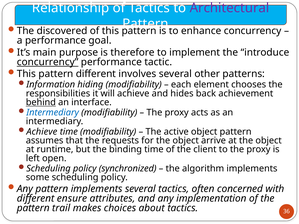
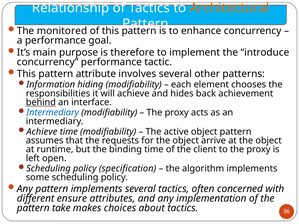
Architectural colour: purple -> orange (230, 8)
discovered: discovered -> monitored (62, 31)
concurrency underline: present -> none (48, 62)
pattern different: different -> attribute (96, 74)
synchronized: synchronized -> specification (128, 169)
trail: trail -> take (61, 208)
